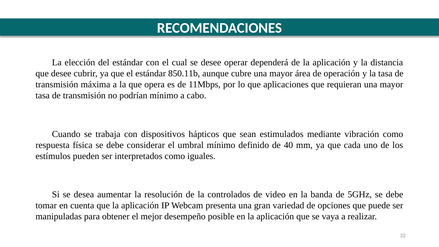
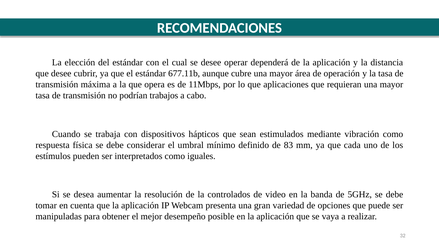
850.11b: 850.11b -> 677.11b (184, 74)
podrían mínimo: mínimo -> trabajos (164, 96)
40: 40 -> 83 (288, 145)
